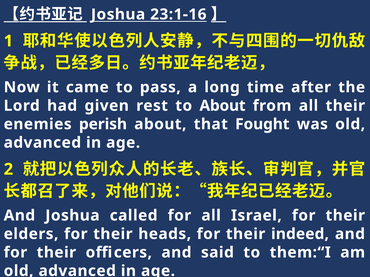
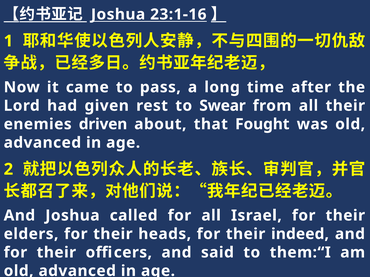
to About: About -> Swear (223, 106)
perish: perish -> driven (103, 124)
